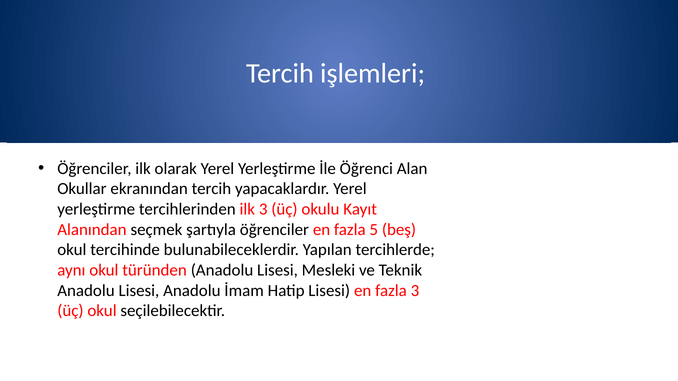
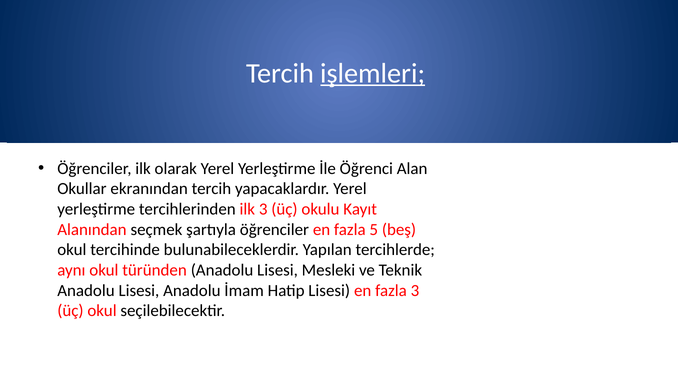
işlemleri underline: none -> present (373, 73)
